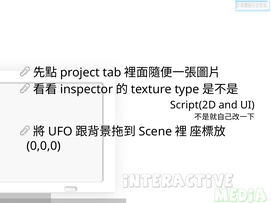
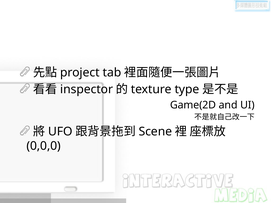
Script(2D: Script(2D -> Game(2D (193, 105)
